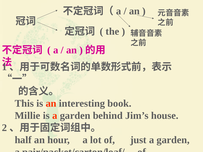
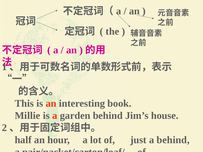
just a garden: garden -> behind (173, 140)
